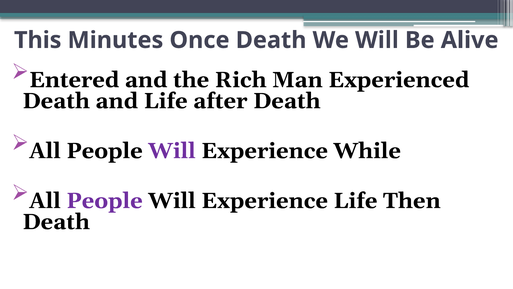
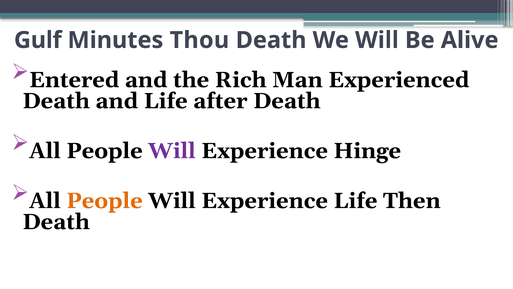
This: This -> Gulf (38, 40)
Once: Once -> Thou (199, 40)
While: While -> Hinge (367, 151)
People colour: purple -> orange (105, 201)
